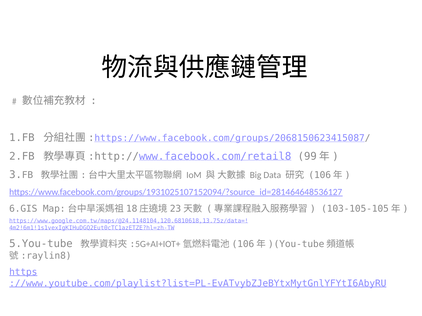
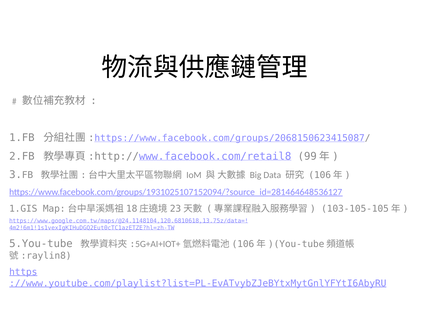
6.GIS: 6.GIS -> 1.GIS (23, 209)
